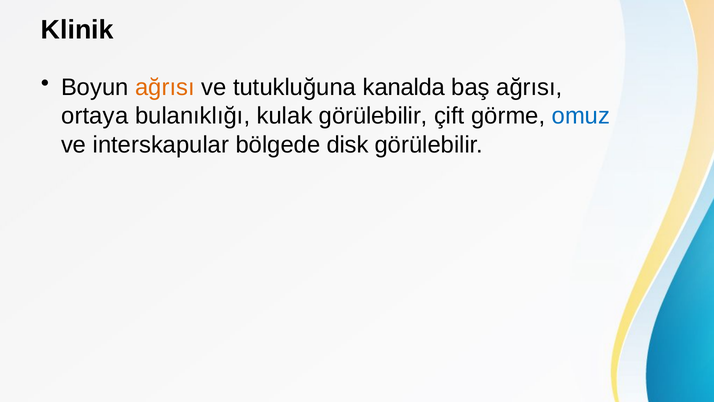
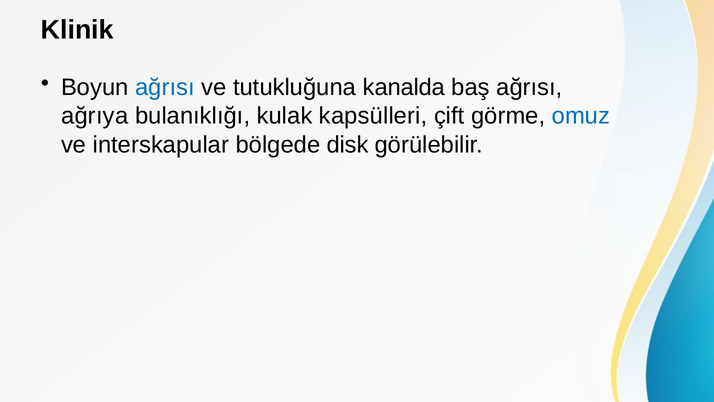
ağrısı colour: orange -> blue (165, 87)
ortaya: ortaya -> ağrıya (95, 116)
kulak görülebilir: görülebilir -> kapsülleri (373, 116)
